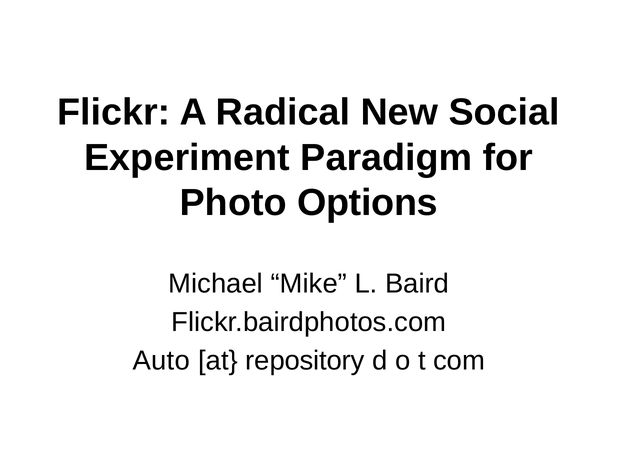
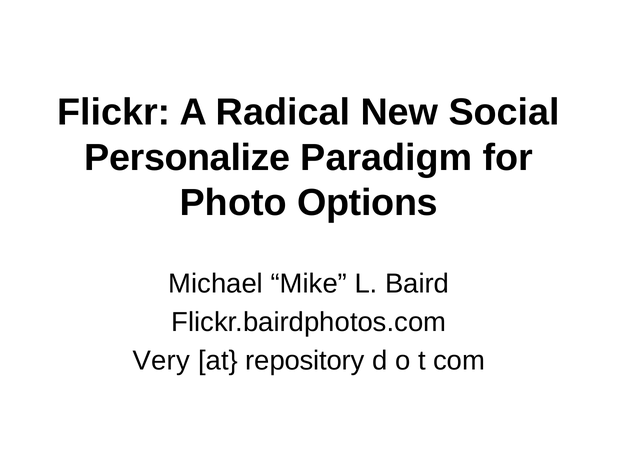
Experiment: Experiment -> Personalize (187, 158)
Auto: Auto -> Very (161, 361)
